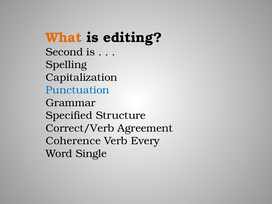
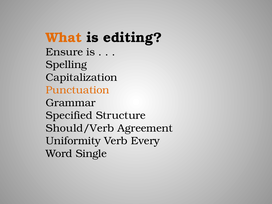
Second: Second -> Ensure (64, 52)
Punctuation colour: blue -> orange (78, 90)
Correct/Verb: Correct/Verb -> Should/Verb (80, 128)
Coherence: Coherence -> Uniformity (73, 141)
